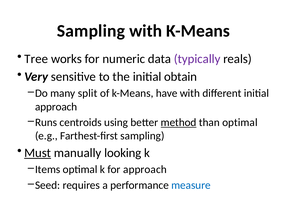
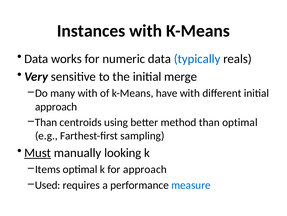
Sampling: Sampling -> Instances (91, 31)
Tree: Tree -> Data (36, 59)
typically colour: purple -> blue (197, 59)
obtain: obtain -> merge (181, 76)
many split: split -> with (88, 93)
Runs: Runs -> Than (46, 122)
method underline: present -> none (179, 122)
Seed: Seed -> Used (48, 185)
